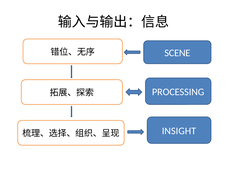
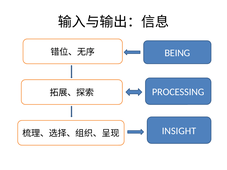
SCENE: SCENE -> BEING (177, 53)
